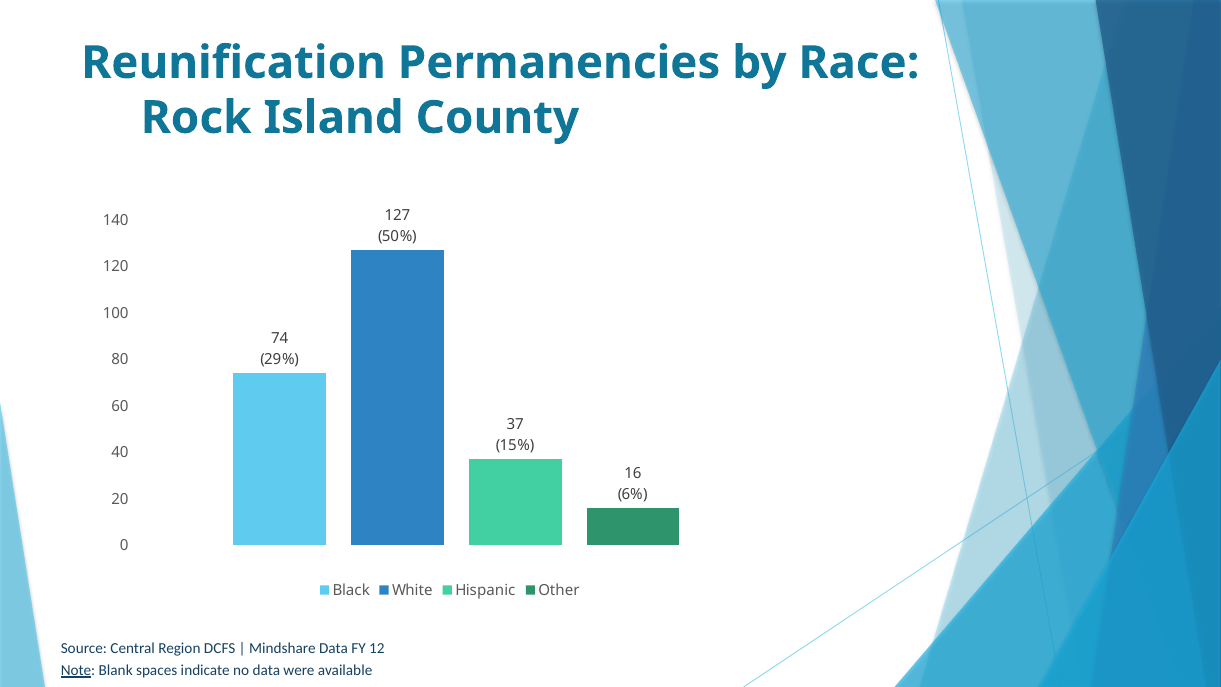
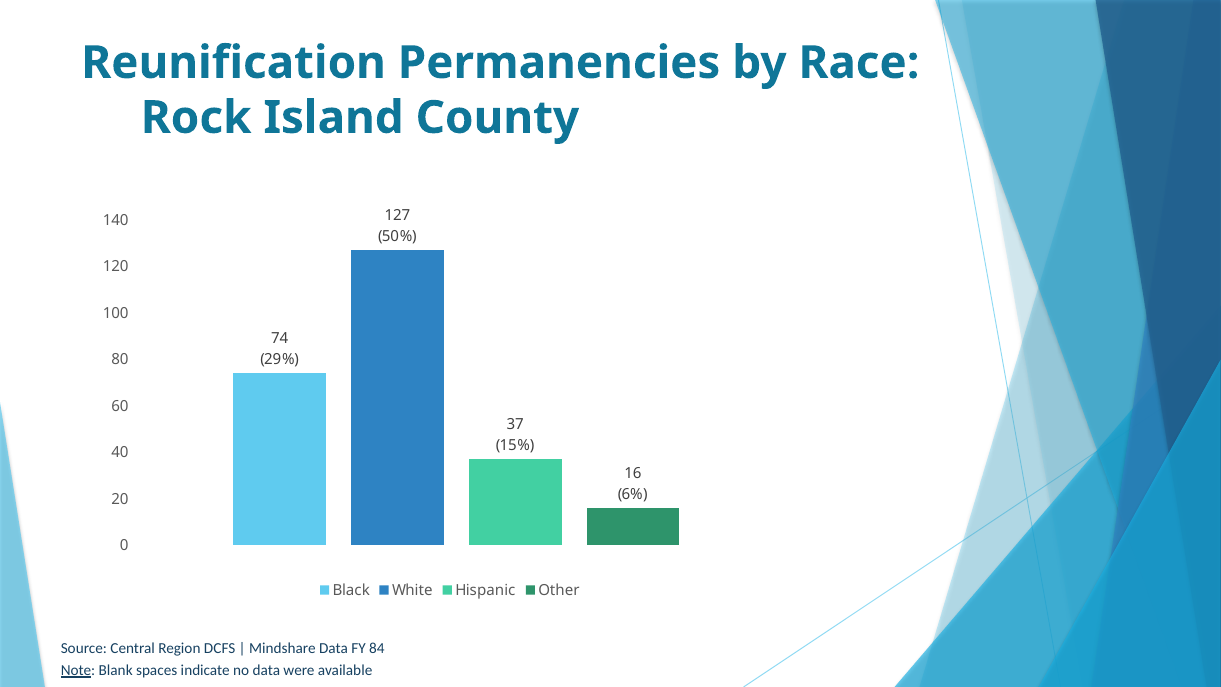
12: 12 -> 84 (377, 648)
